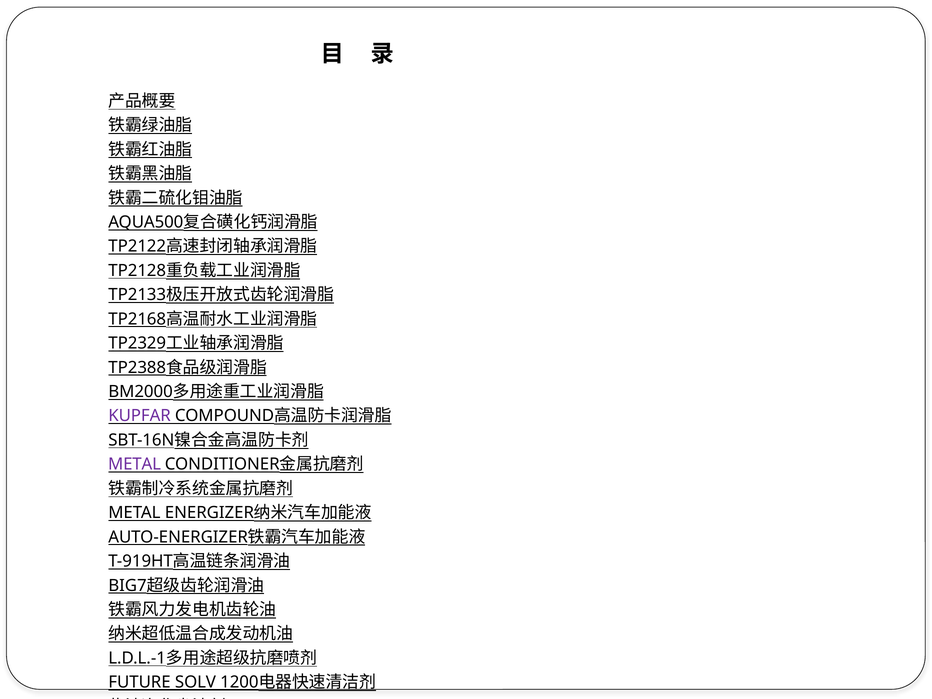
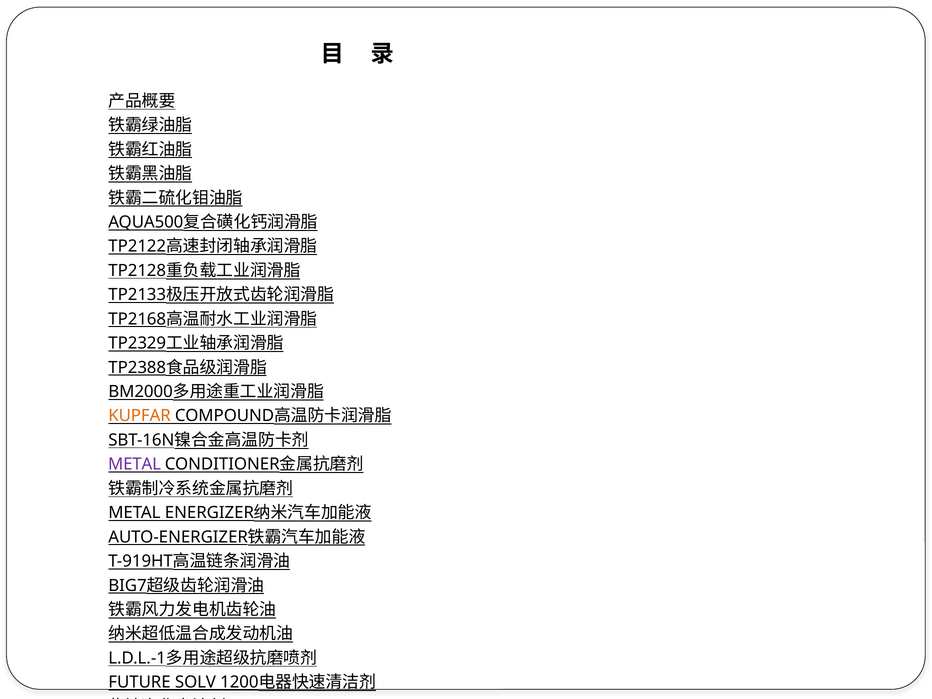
KUPFAR colour: purple -> orange (140, 416)
